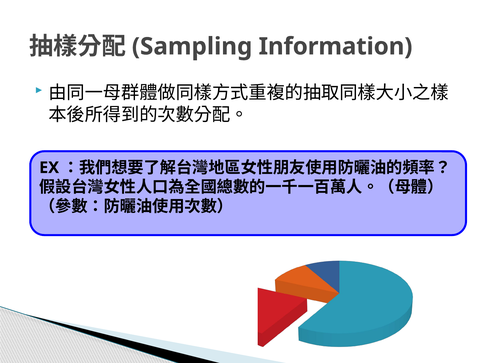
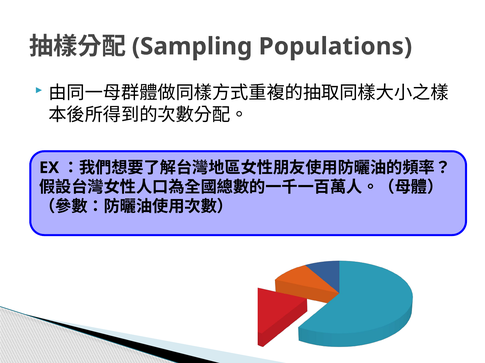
Information: Information -> Populations (335, 47)
